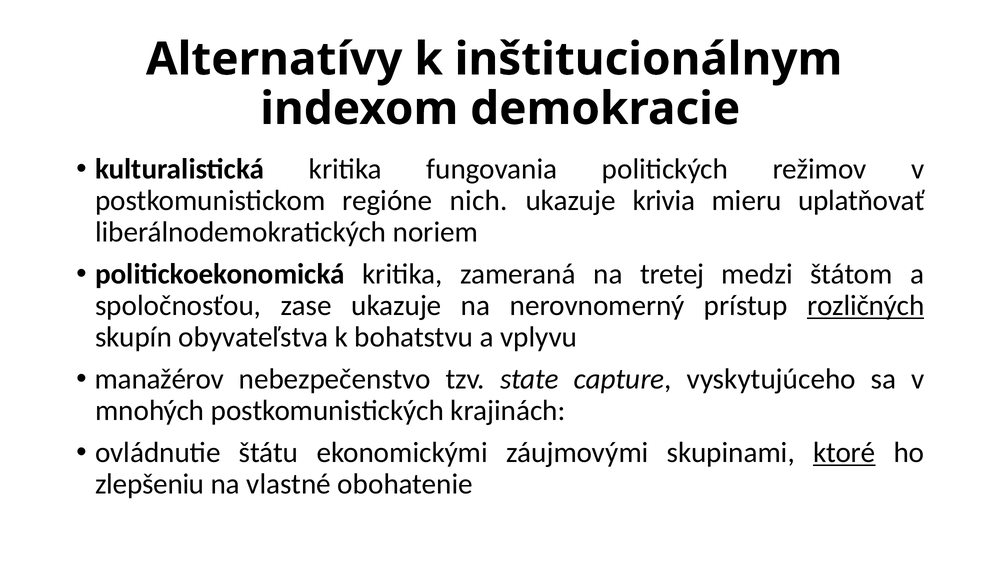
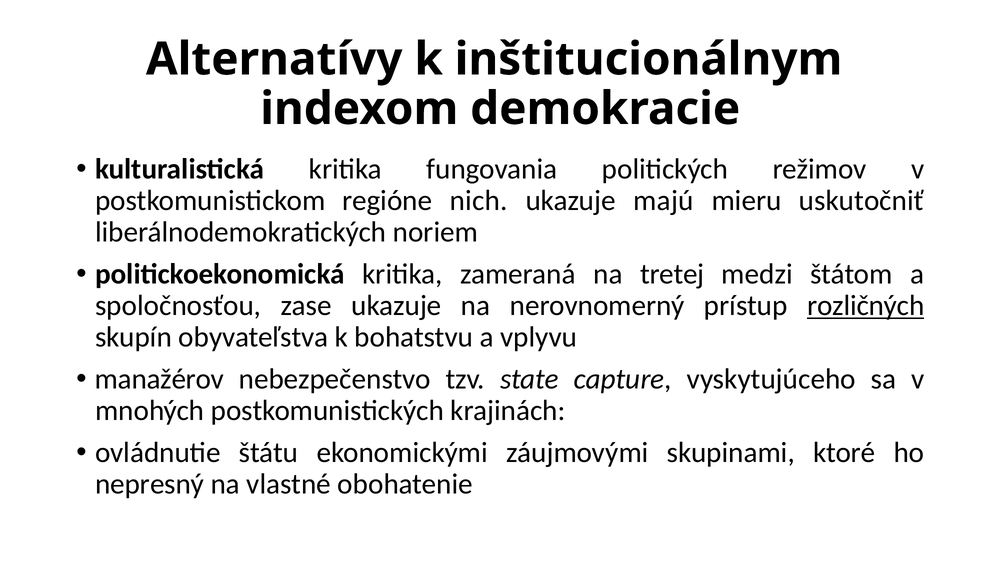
krivia: krivia -> majú (664, 201)
uplatňovať: uplatňovať -> uskutočniť (861, 201)
ktoré underline: present -> none (844, 453)
zlepšeniu: zlepšeniu -> nepresný (150, 484)
